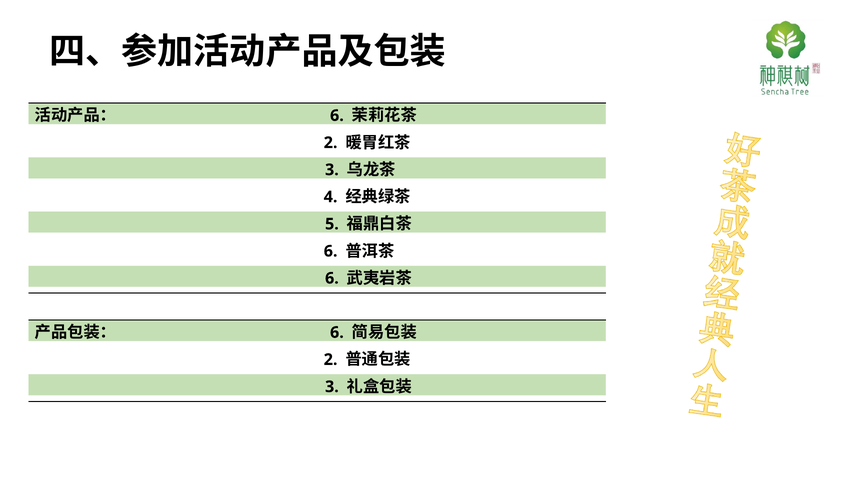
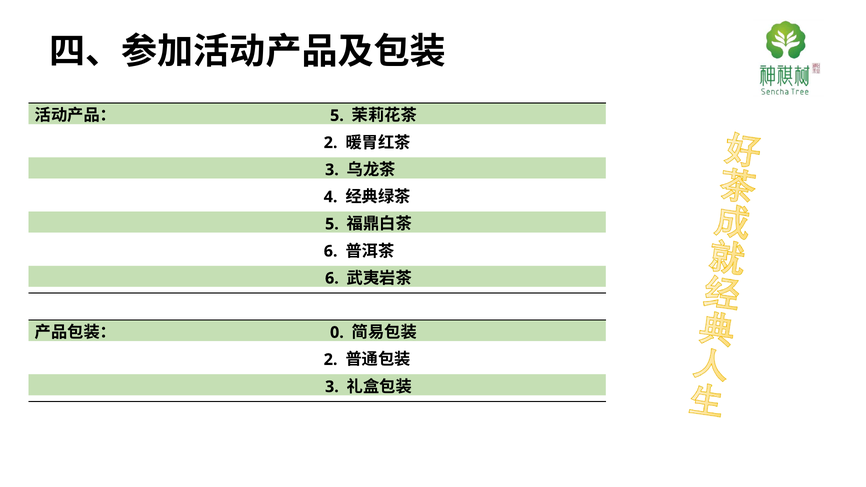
6: 6 -> 5 (337, 116)
6: 6 -> 0 (337, 333)
